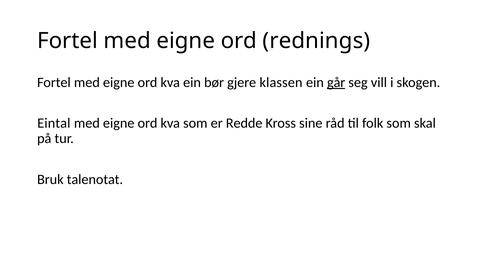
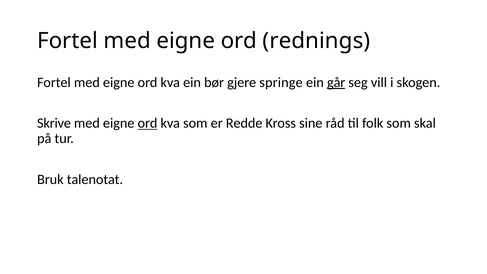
klassen: klassen -> springe (281, 82)
Eintal: Eintal -> Skrive (54, 123)
ord underline: none -> present (148, 123)
